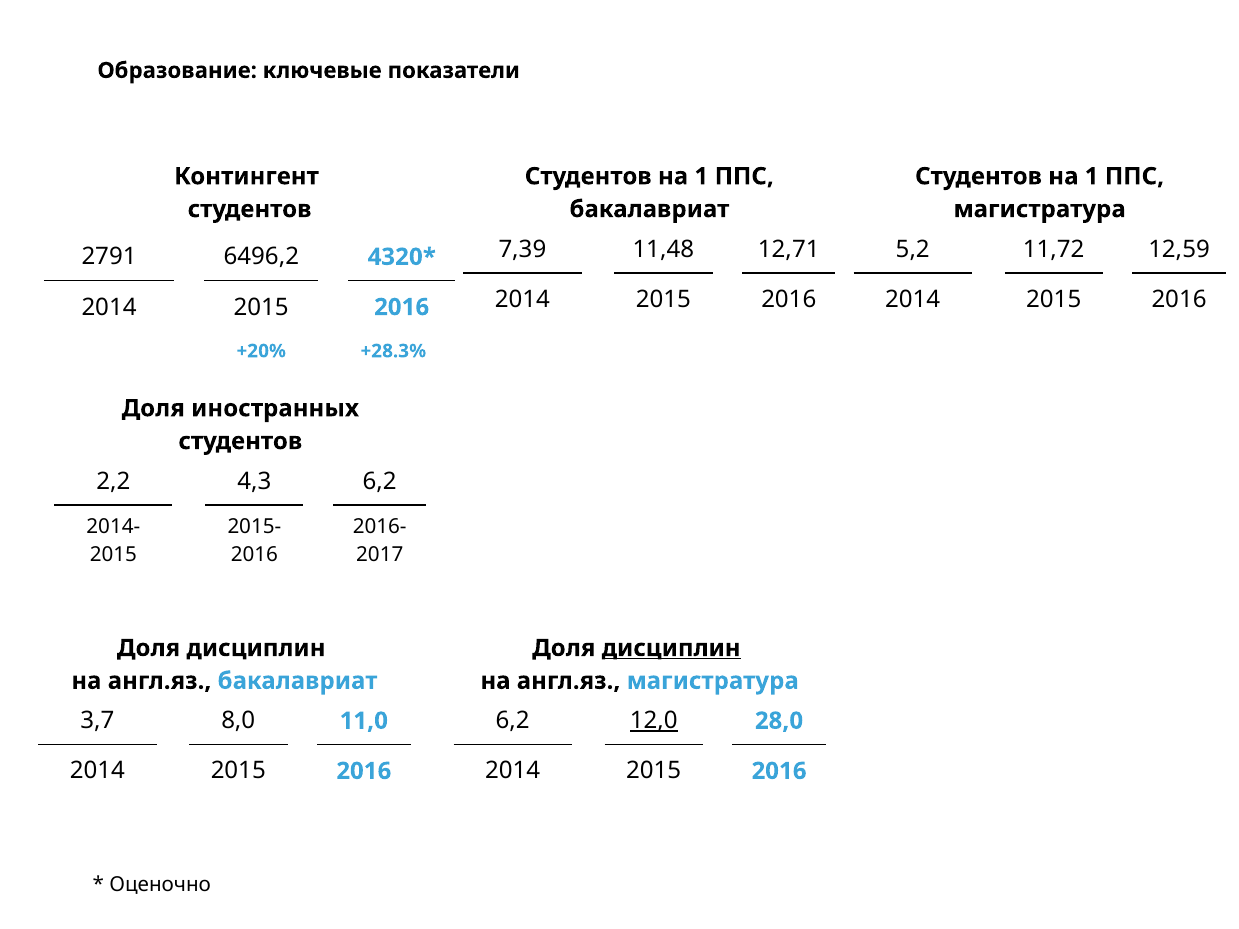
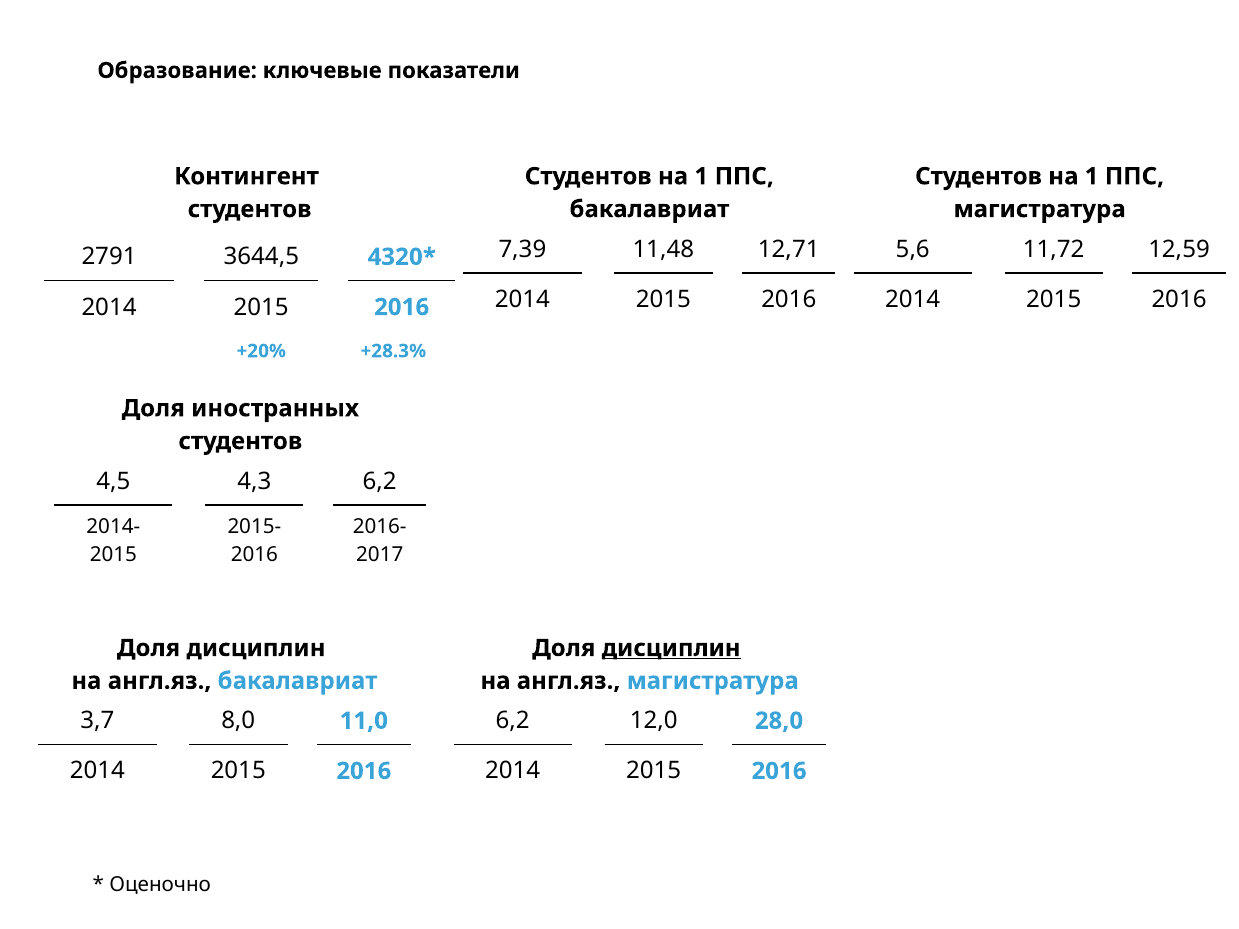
5,2: 5,2 -> 5,6 (913, 249)
6496,2: 6496,2 -> 3644,5 (261, 257)
2,2: 2,2 -> 4,5 (113, 481)
12,0 underline: present -> none (654, 721)
